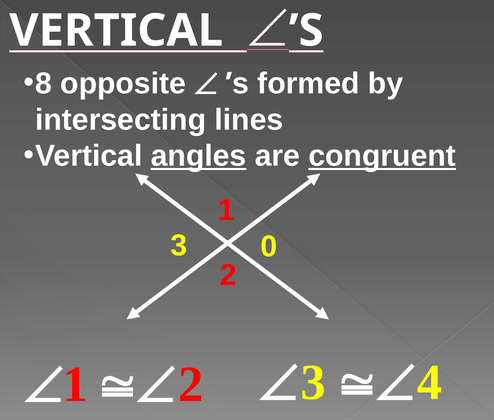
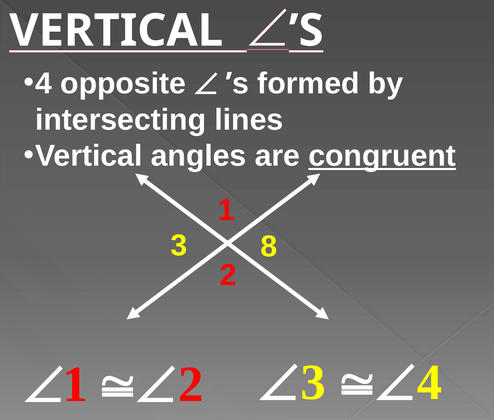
8: 8 -> 4 (44, 84)
angles underline: present -> none (199, 156)
0: 0 -> 8 (269, 246)
